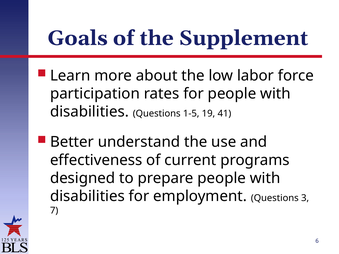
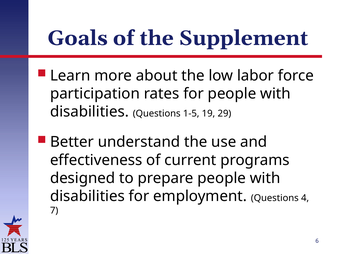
41: 41 -> 29 (224, 114)
3: 3 -> 4 (305, 198)
